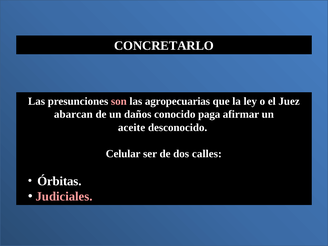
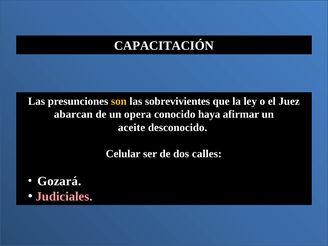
CONCRETARLO: CONCRETARLO -> CAPACITACIÓN (164, 46)
son colour: pink -> yellow (119, 101)
agropecuarias: agropecuarias -> sobrevivientes (177, 101)
daños: daños -> opera (138, 114)
paga: paga -> haya (209, 114)
Órbitas: Órbitas -> Gozará (59, 181)
